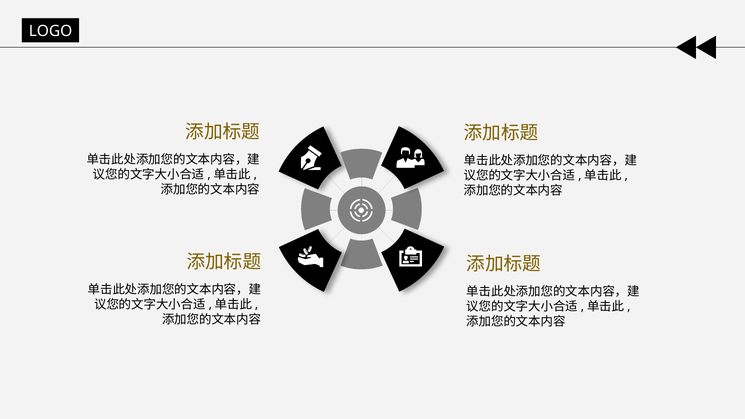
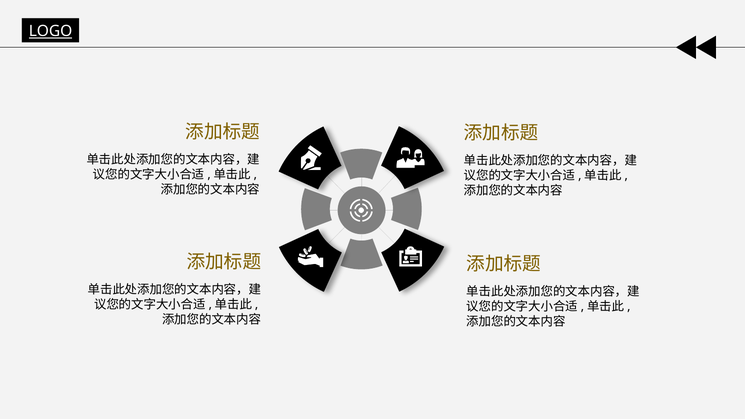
LOGO underline: none -> present (51, 31)
